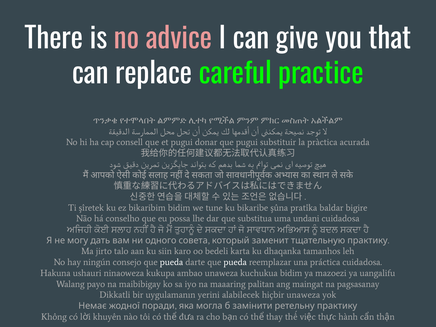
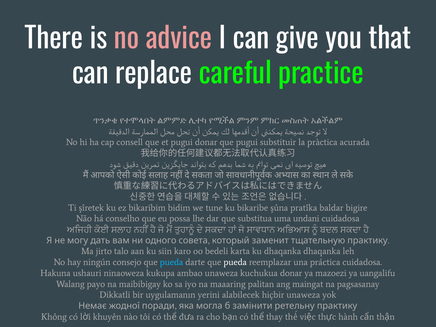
dhaqanka tamanhos: tamanhos -> dhaqanka (322, 251)
pueda colour: white -> light blue (171, 262)
kuchukua bidim: bidim -> donar (291, 273)
